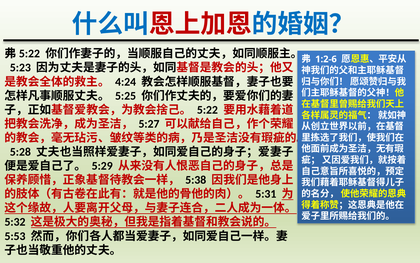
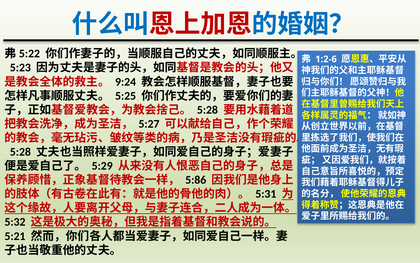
4:24: 4:24 -> 9:24 (126, 82)
5:22: 5:22 -> 5:28 (207, 110)
5:38: 5:38 -> 5:86 (196, 180)
5:53: 5:53 -> 5:21 (15, 236)
